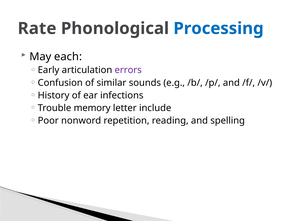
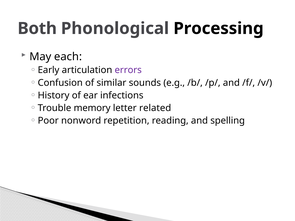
Rate: Rate -> Both (37, 28)
Processing colour: blue -> black (219, 28)
include: include -> related (155, 108)
